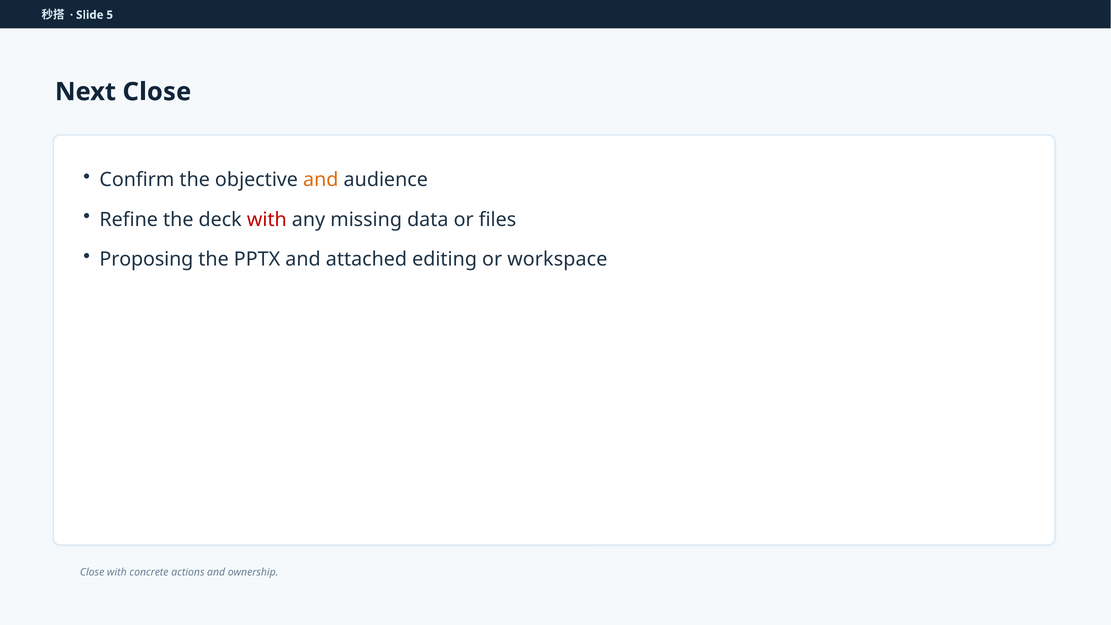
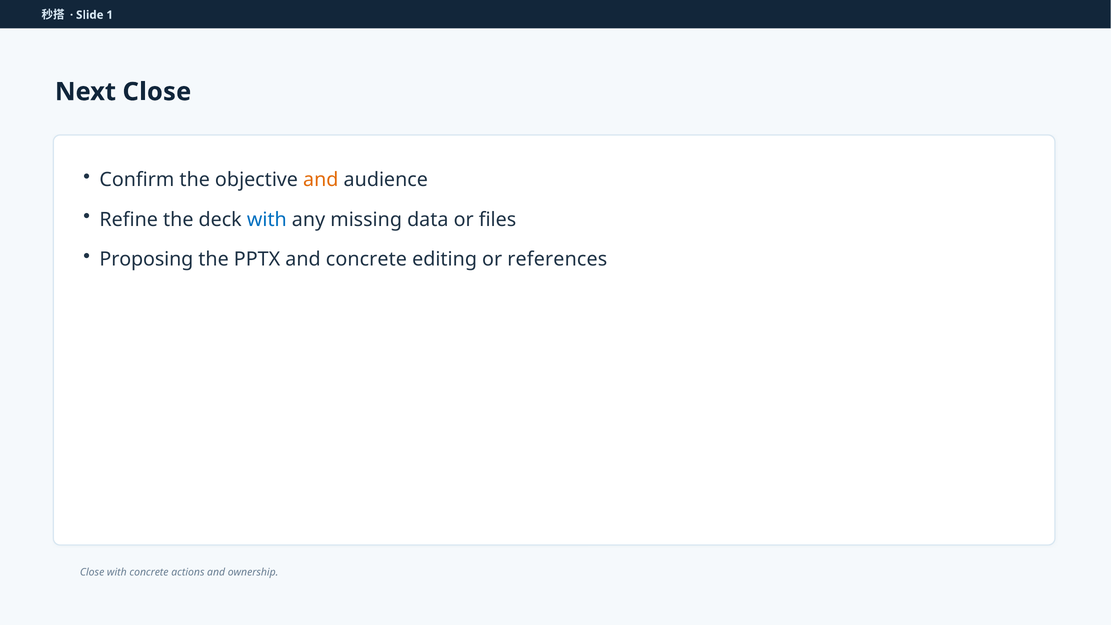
5: 5 -> 1 (110, 15)
with colour: red -> blue (267, 220)
and attached: attached -> concrete (366, 259)
workspace: workspace -> references (557, 259)
